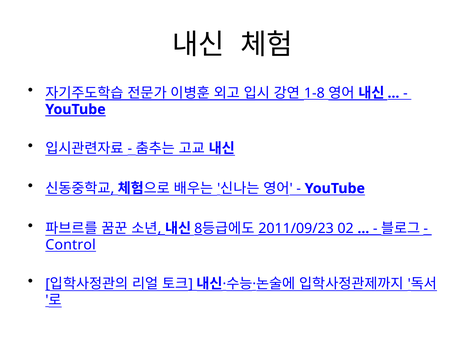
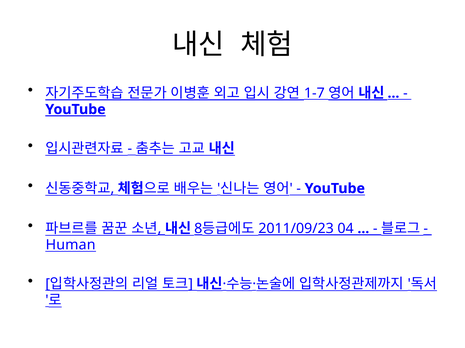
1-8: 1-8 -> 1-7 (314, 93)
02: 02 -> 04 (346, 229)
Control: Control -> Human (71, 245)
